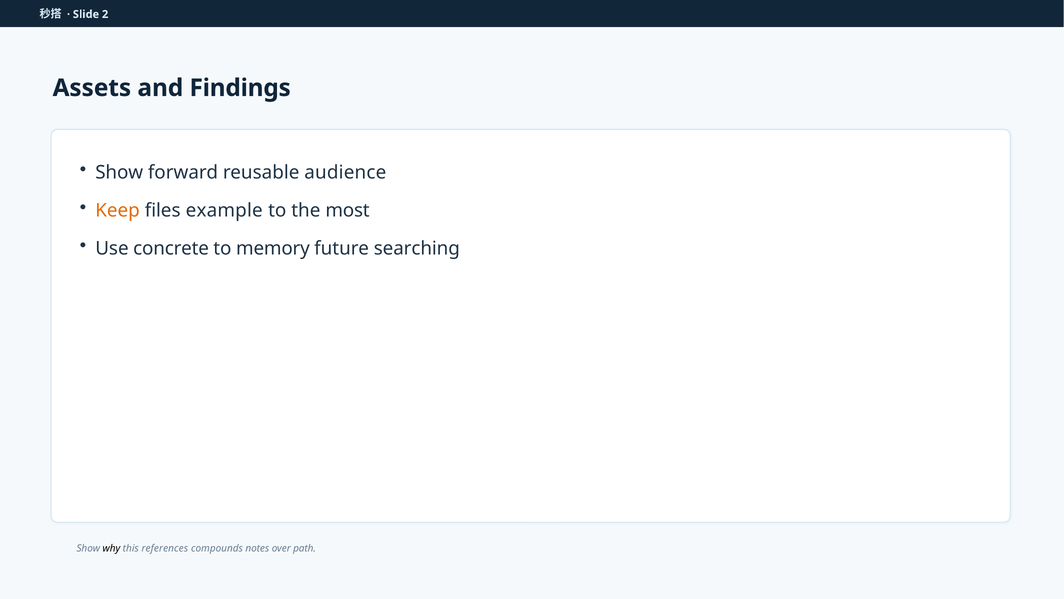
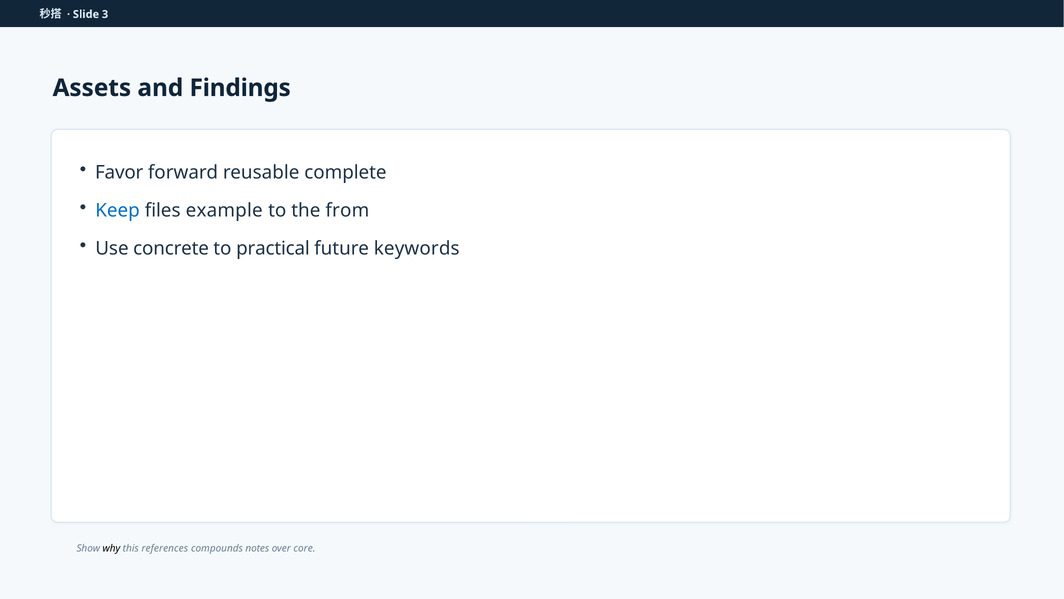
2: 2 -> 3 (105, 14)
Show: Show -> Favor (119, 172)
audience: audience -> complete (345, 172)
Keep colour: orange -> blue (118, 210)
most: most -> from (347, 210)
memory: memory -> practical (273, 248)
searching: searching -> keywords (417, 248)
path: path -> core (304, 548)
